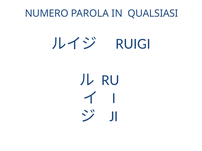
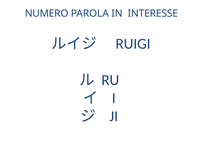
QUALSIASI: QUALSIASI -> INTERESSE (153, 14)
